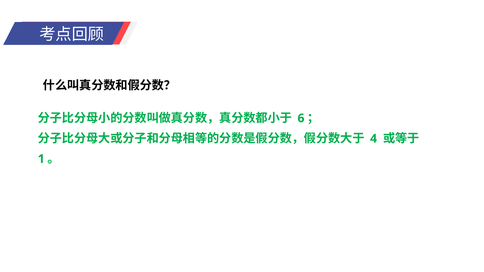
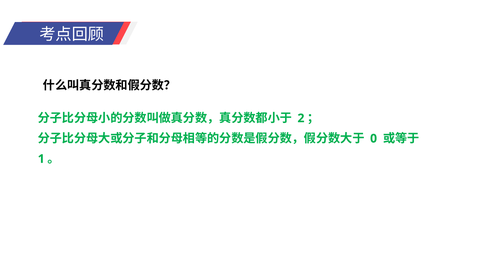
6: 6 -> 2 (301, 118)
4: 4 -> 0 (374, 139)
